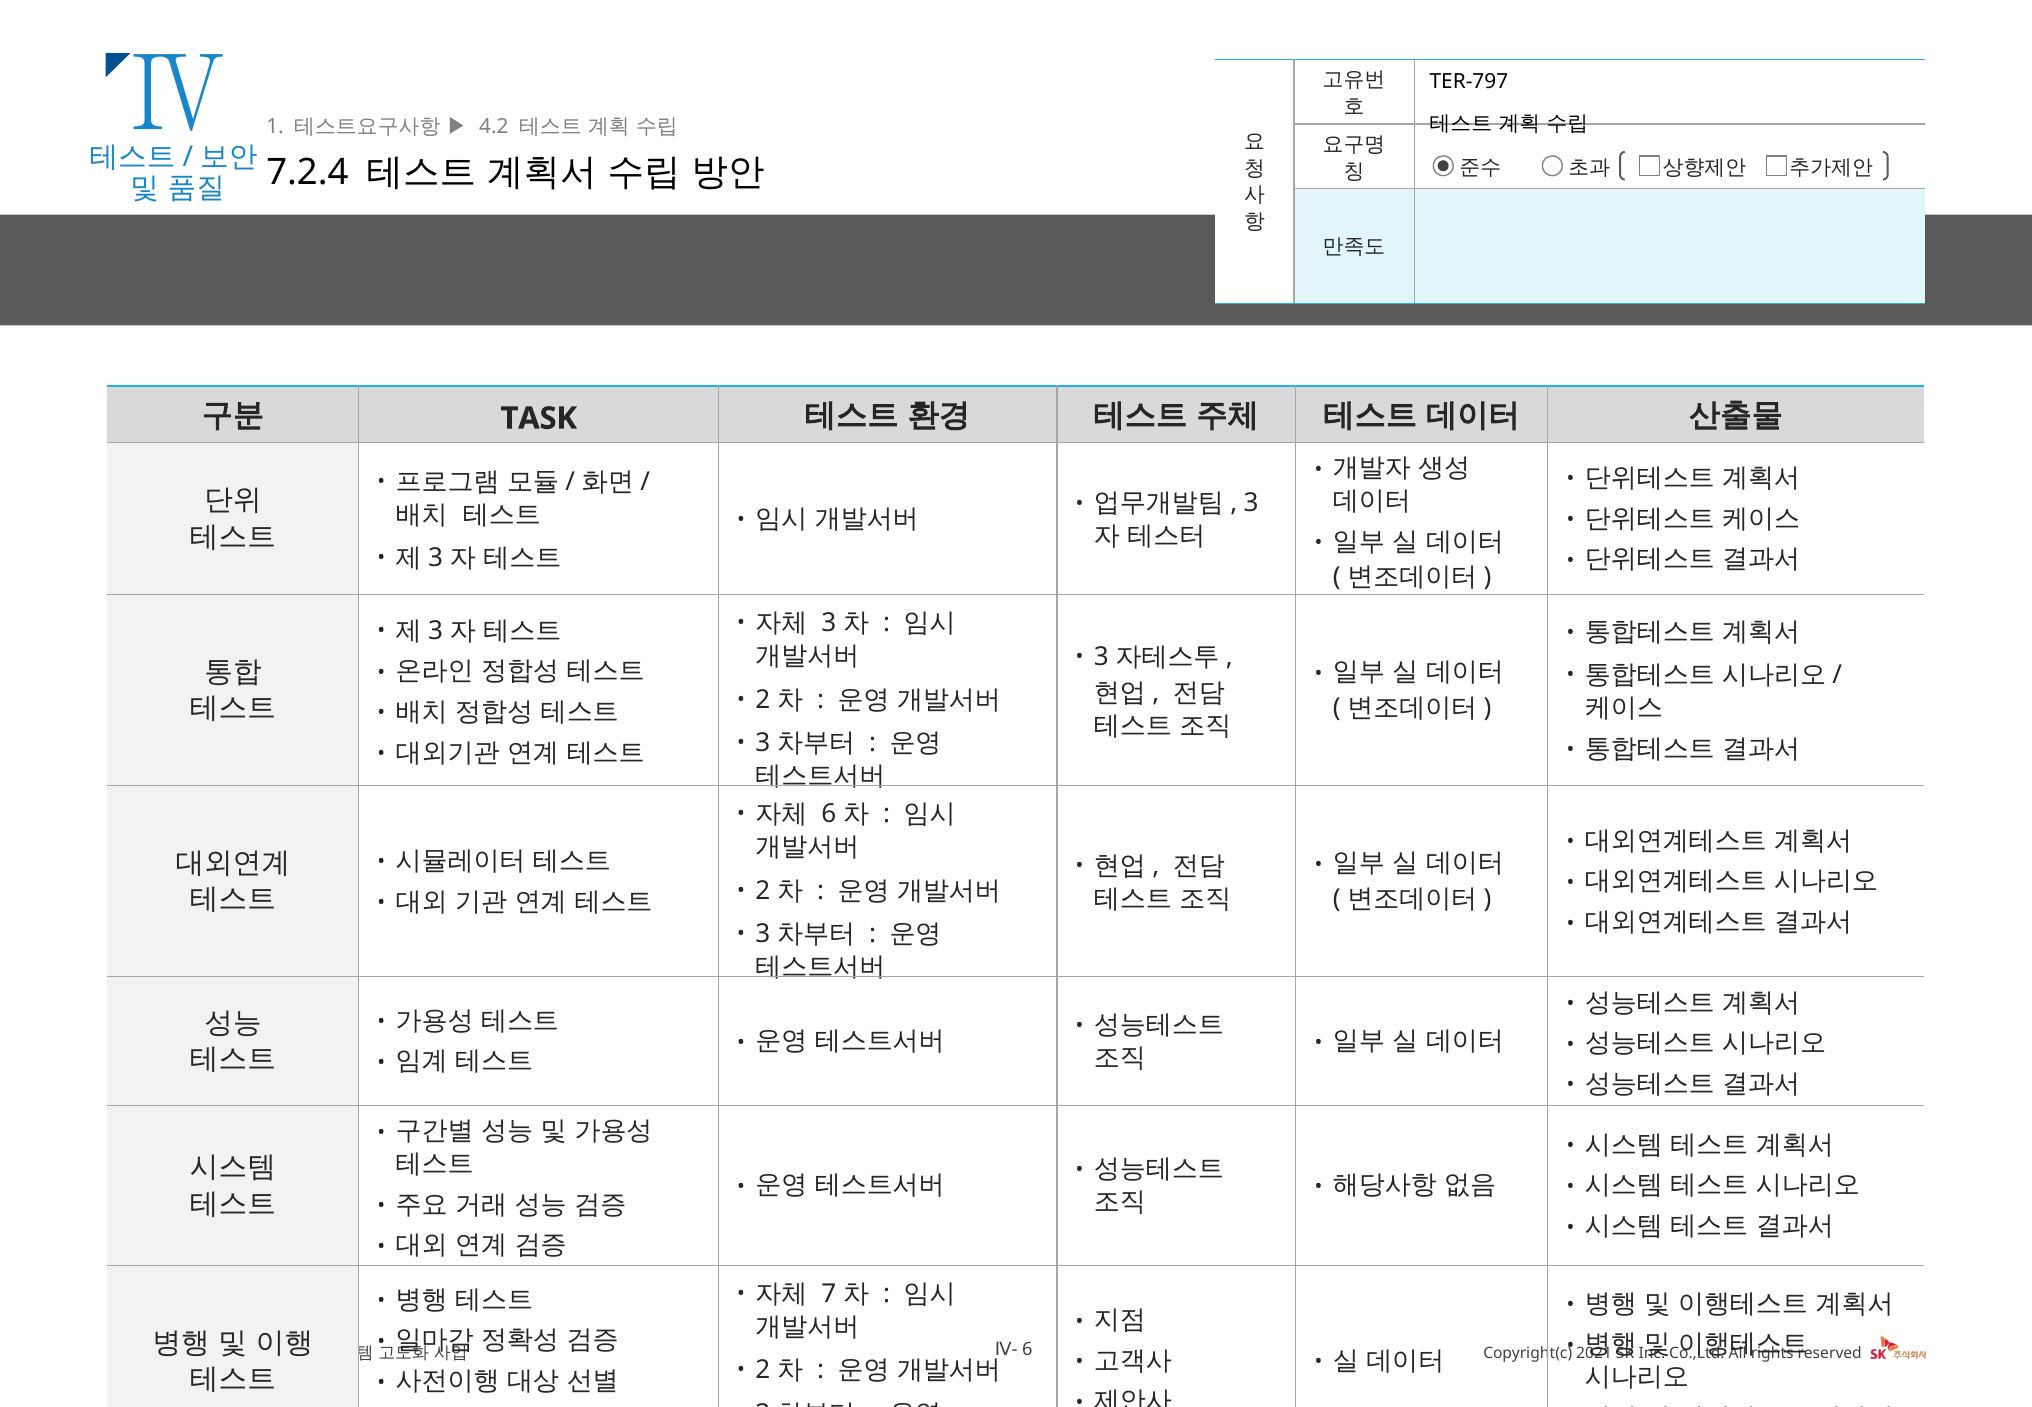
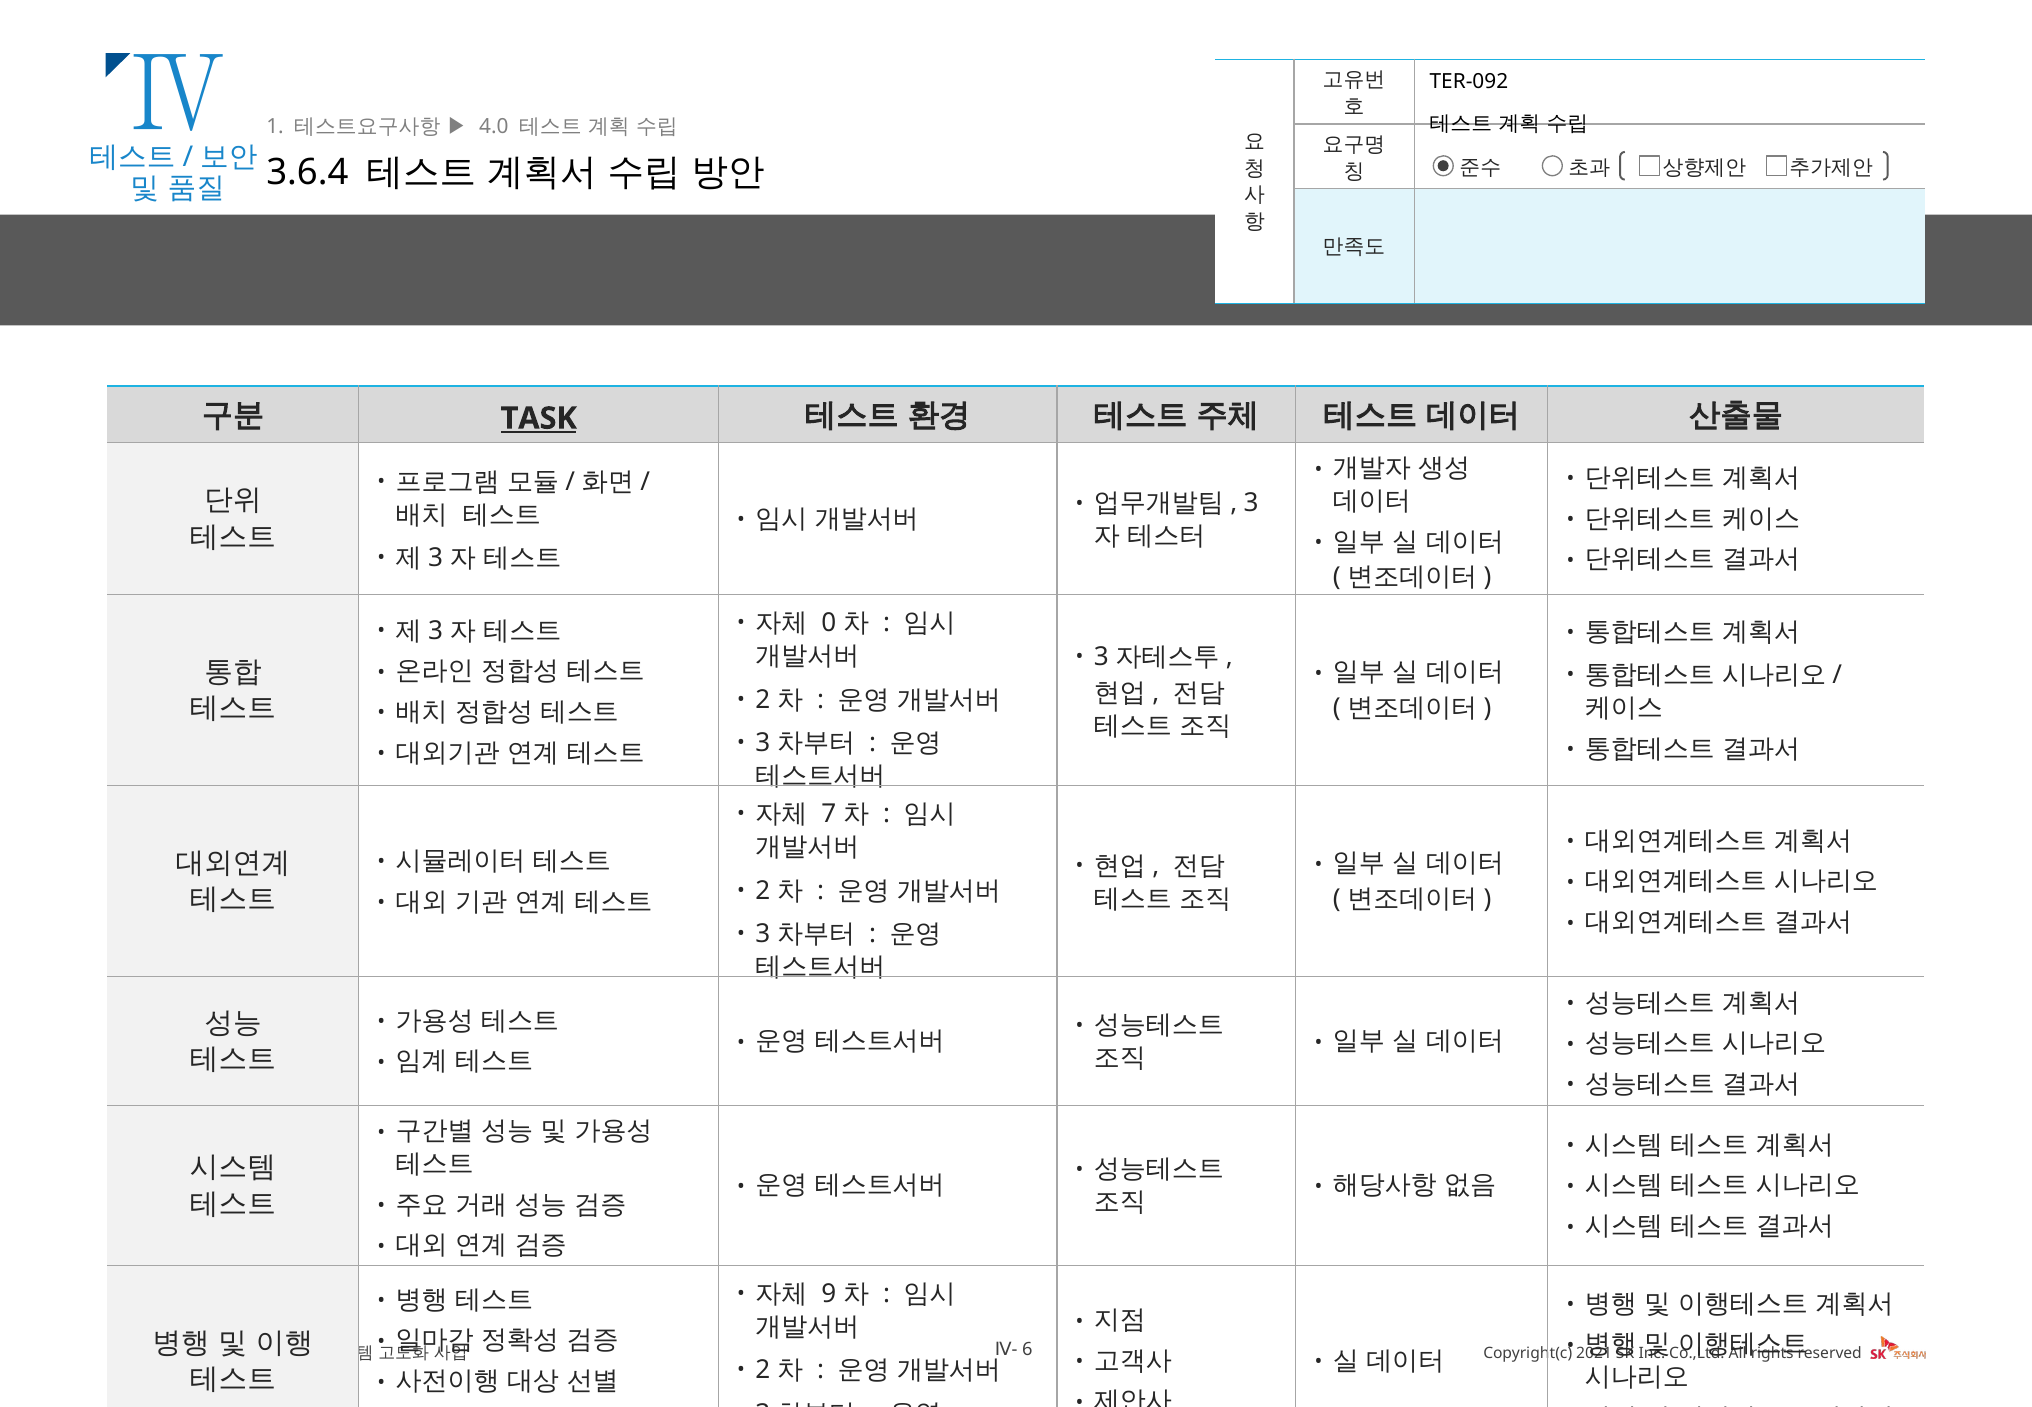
TER-797: TER-797 -> TER-092 (1469, 82)
4.2: 4.2 -> 4.0 (494, 127)
7.2.4: 7.2.4 -> 3.6.4 (307, 172)
TASK underline: none -> present (539, 418)
3: 3 -> 0 (829, 623)
6: 6 -> 7 (829, 814)
7: 7 -> 9 (829, 1293)
